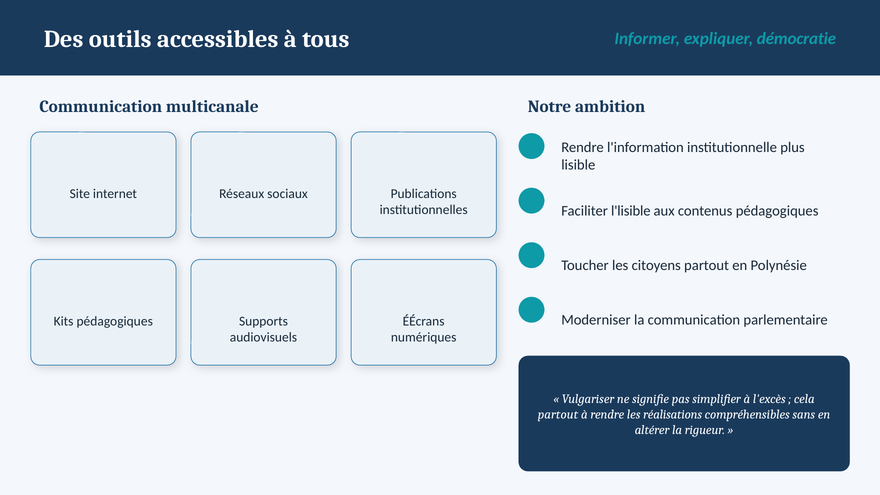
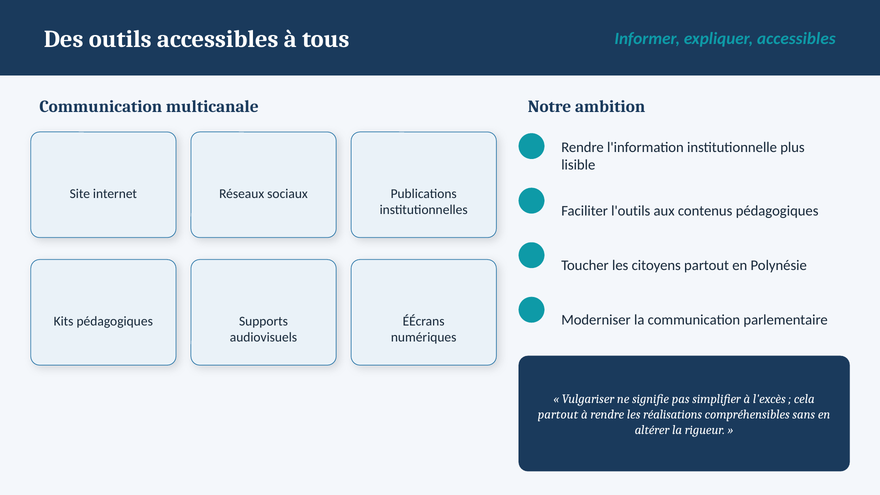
expliquer démocratie: démocratie -> accessibles (796, 39)
l'lisible: l'lisible -> l'outils (631, 211)
